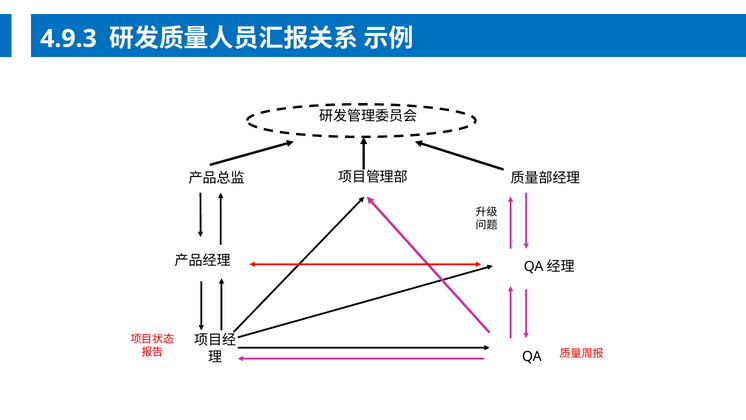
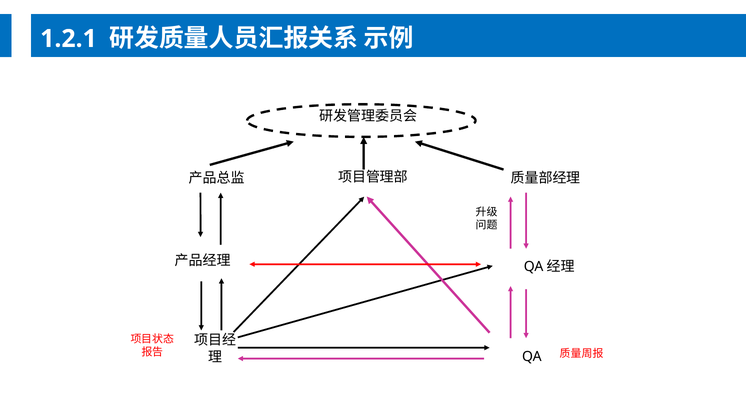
4.9.3: 4.9.3 -> 1.2.1 (68, 39)
